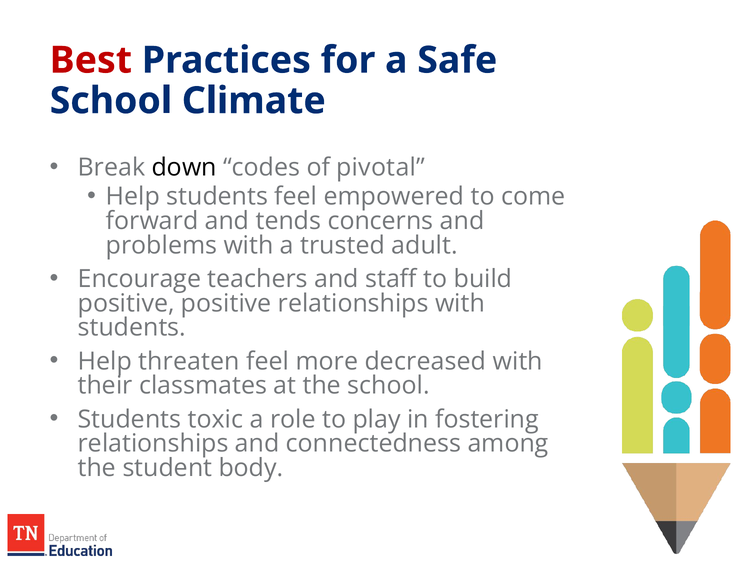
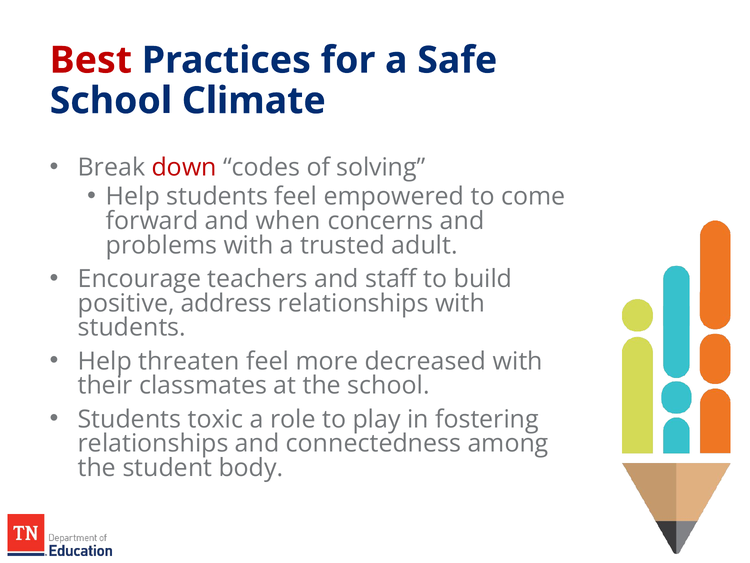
down colour: black -> red (184, 168)
pivotal: pivotal -> solving (381, 168)
tends: tends -> when (288, 221)
positive positive: positive -> address (226, 303)
